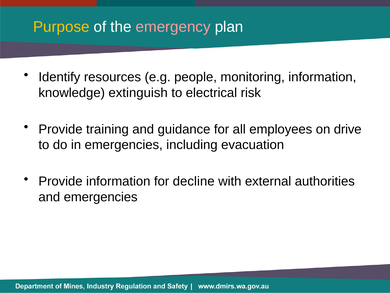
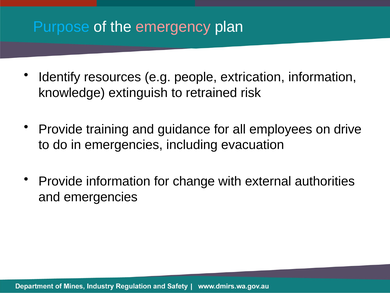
Purpose colour: yellow -> light blue (61, 27)
monitoring: monitoring -> extrication (253, 77)
electrical: electrical -> retrained (211, 93)
decline: decline -> change (194, 181)
